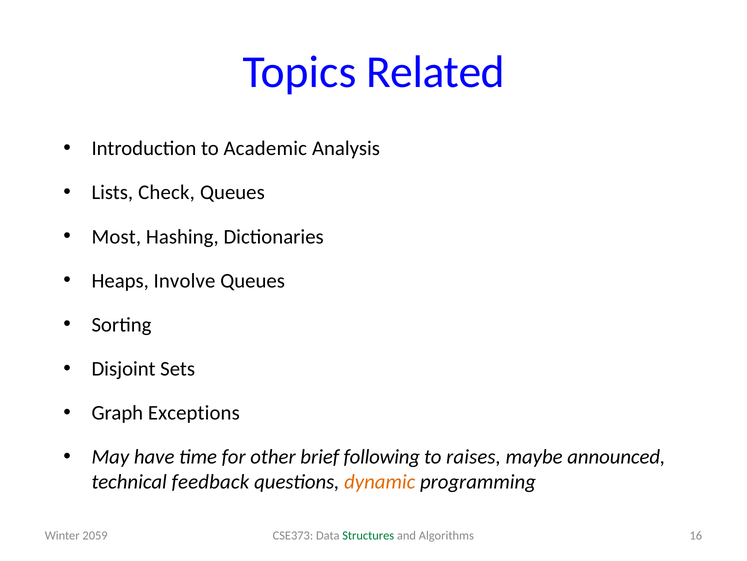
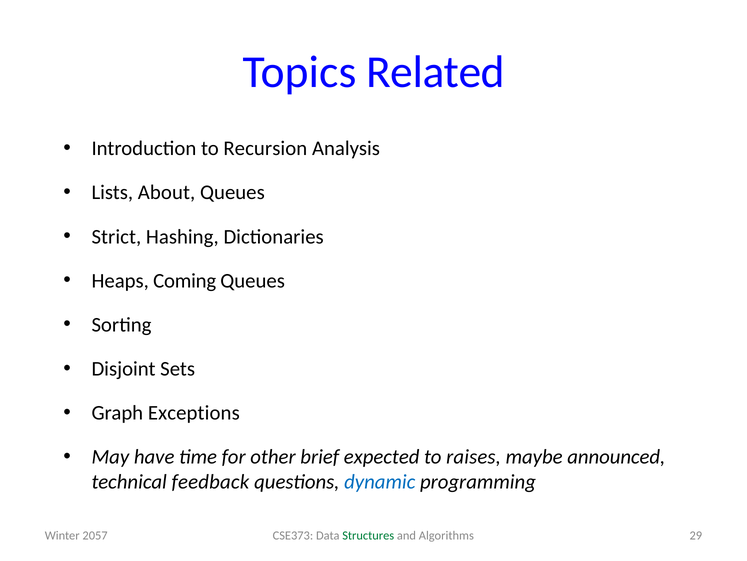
Academic: Academic -> Recursion (265, 148)
Check: Check -> About (167, 192)
Most: Most -> Strict (116, 236)
Involve: Involve -> Coming (185, 280)
following: following -> expected (382, 456)
dynamic colour: orange -> blue (380, 481)
16: 16 -> 29 (696, 535)
2059: 2059 -> 2057 (95, 535)
